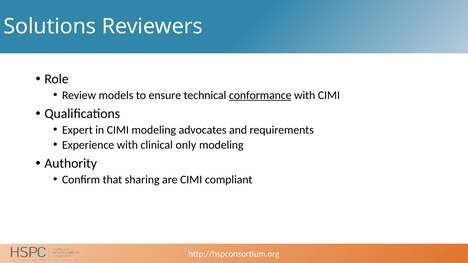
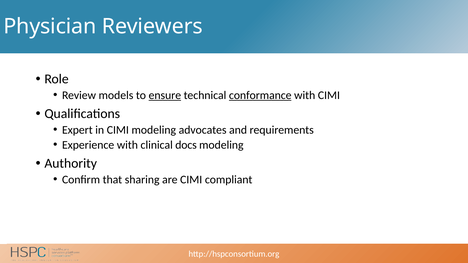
Solutions: Solutions -> Physician (50, 27)
ensure underline: none -> present (165, 95)
only: only -> docs (186, 145)
